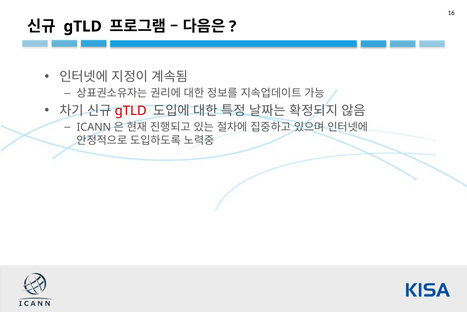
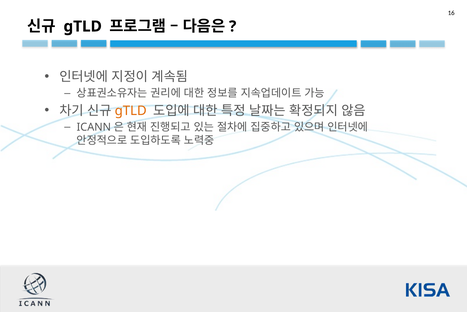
gTLD colour: red -> orange (131, 111)
